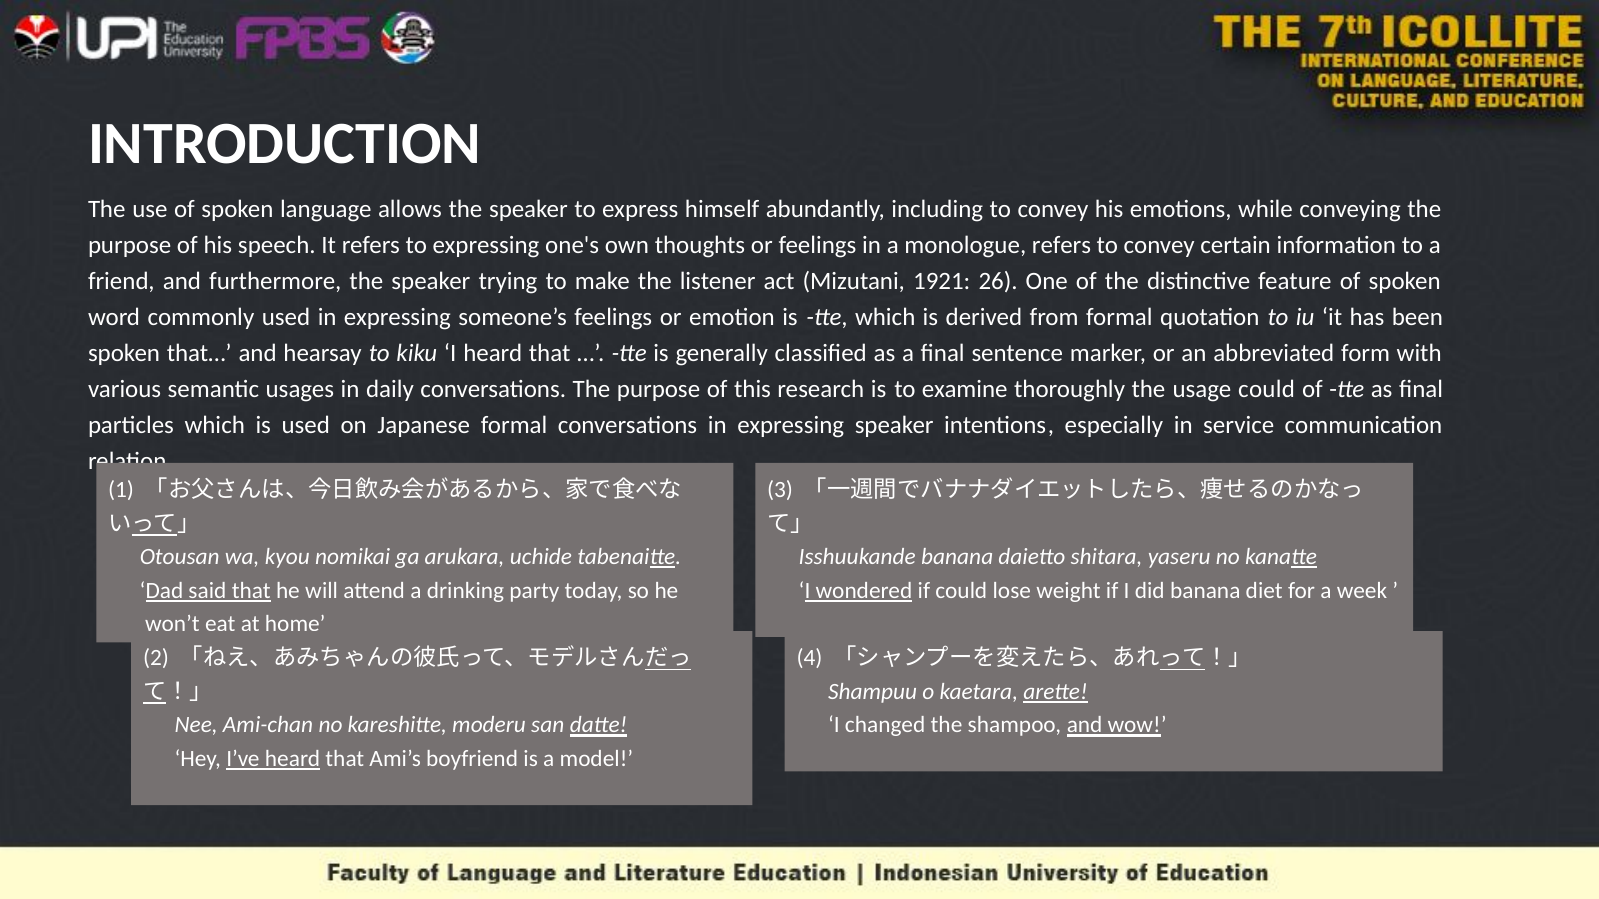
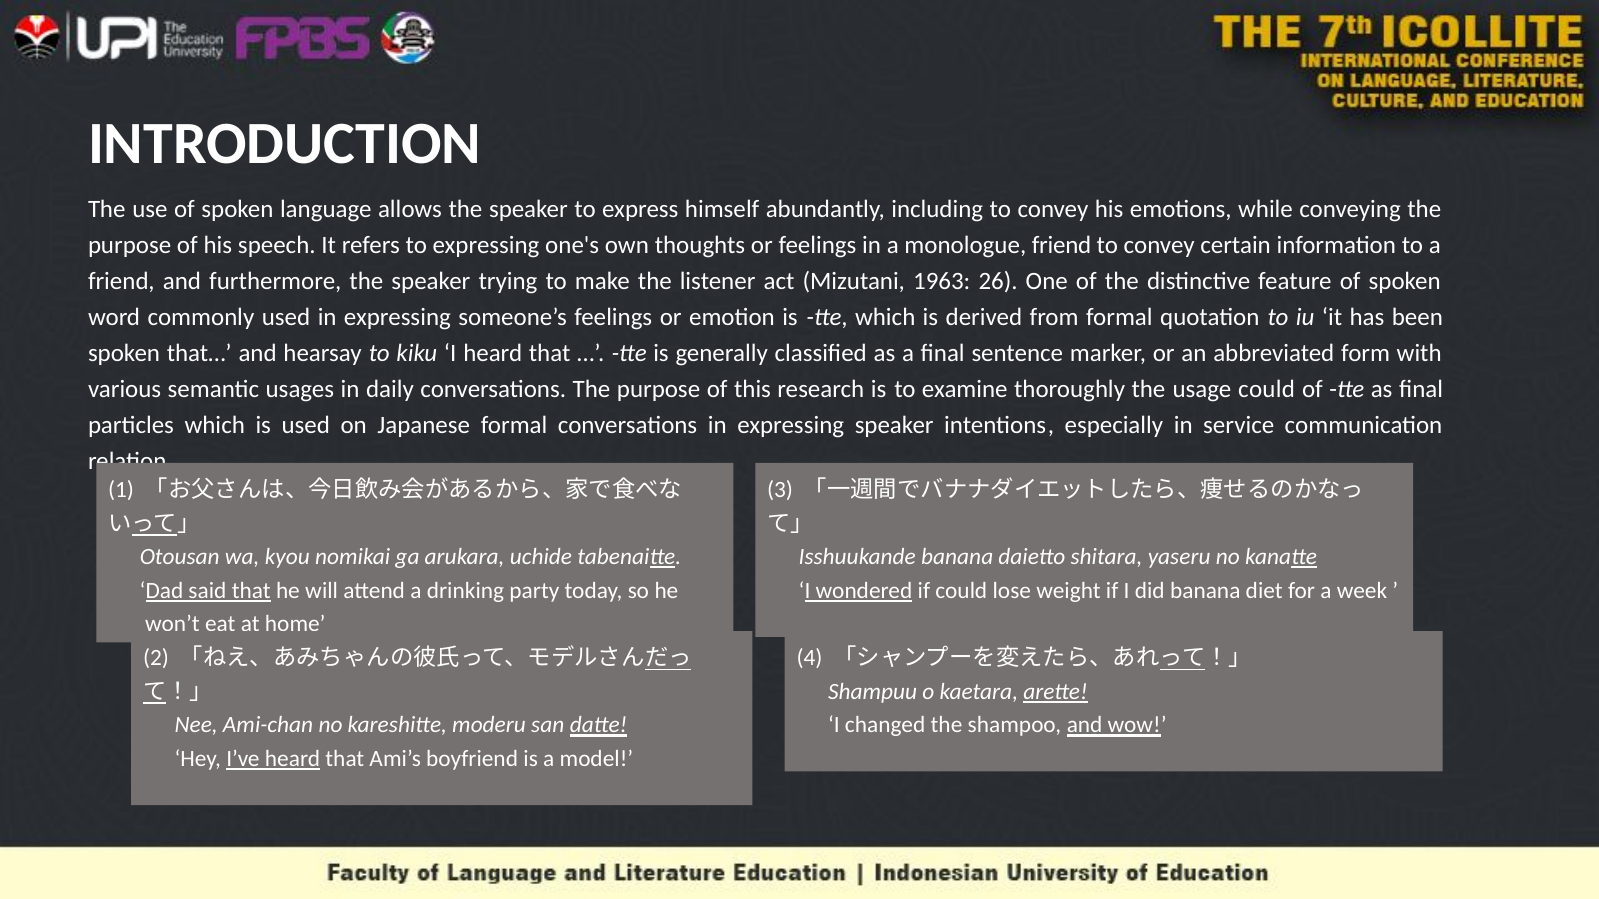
monologue refers: refers -> friend (1062, 245)
1921: 1921 -> 1963 (942, 281)
